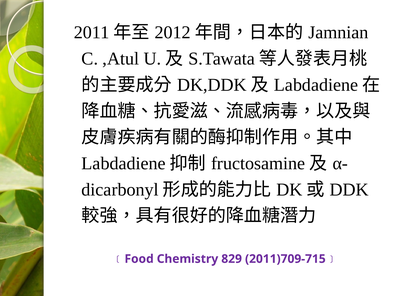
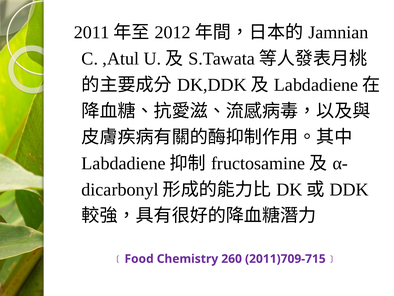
829: 829 -> 260 (232, 258)
